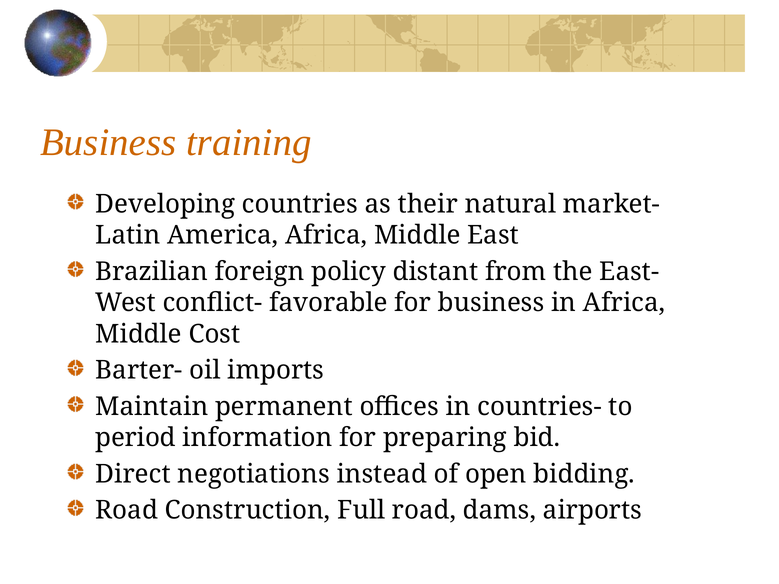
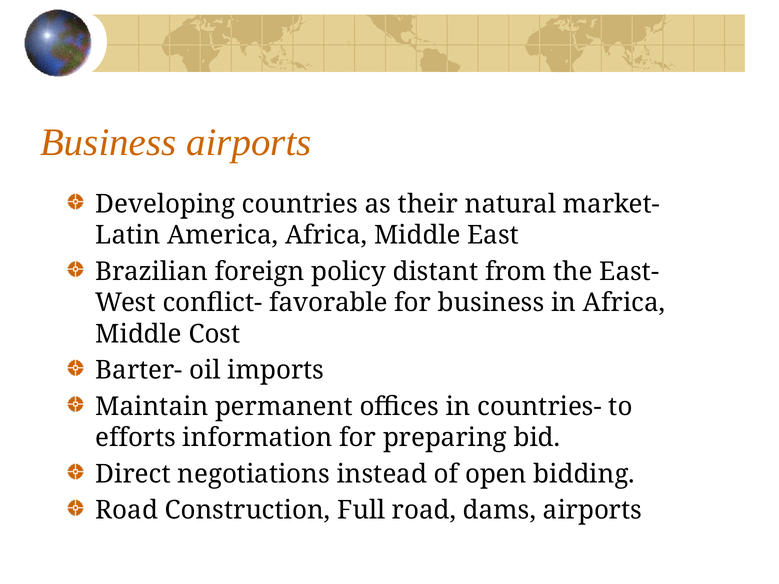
Business training: training -> airports (249, 142)
period: period -> efforts (136, 438)
